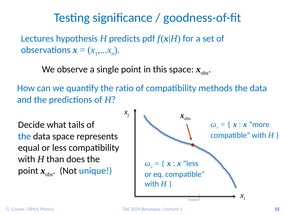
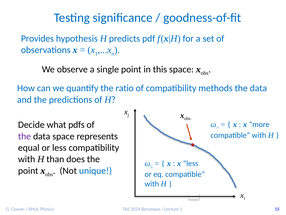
Lectures: Lectures -> Provides (37, 38)
tails: tails -> pdfs (76, 125)
the colour: blue -> purple (25, 136)
